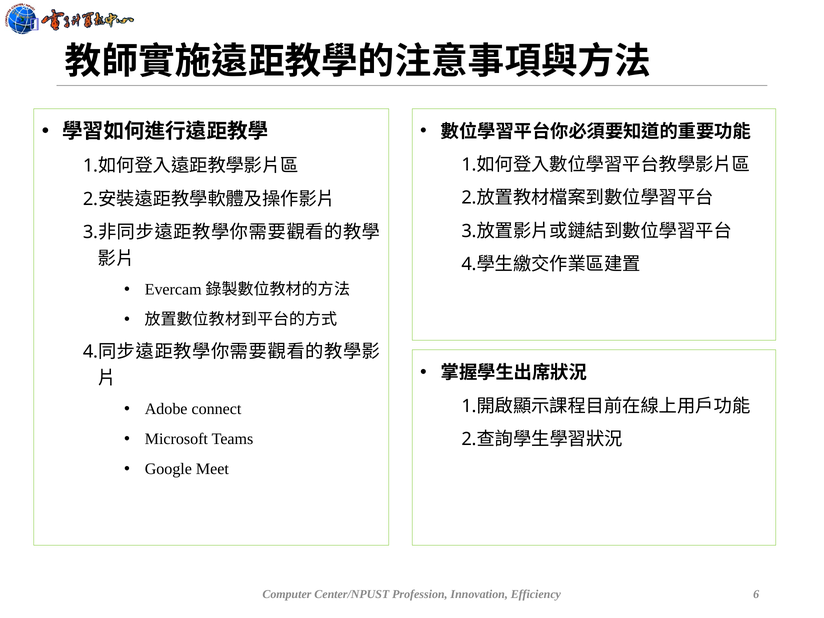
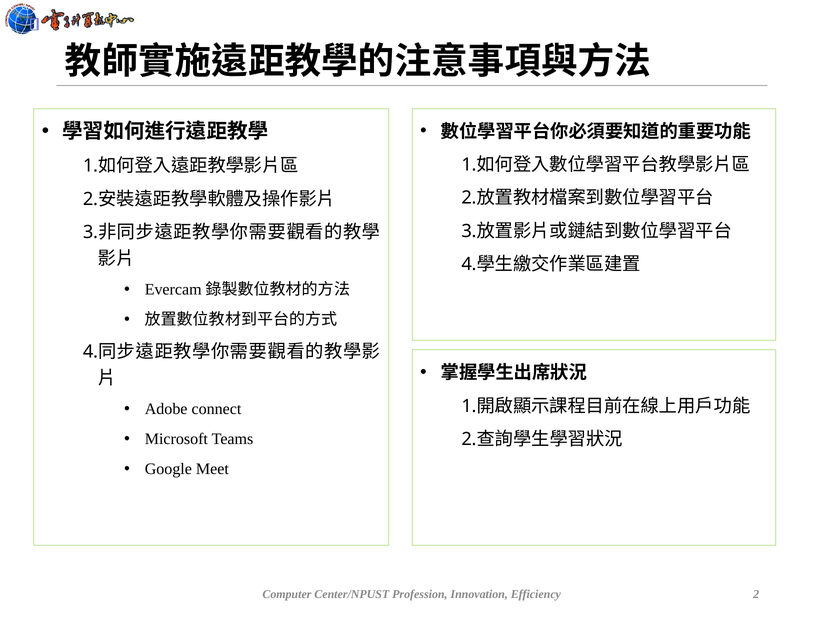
6: 6 -> 2 (756, 594)
